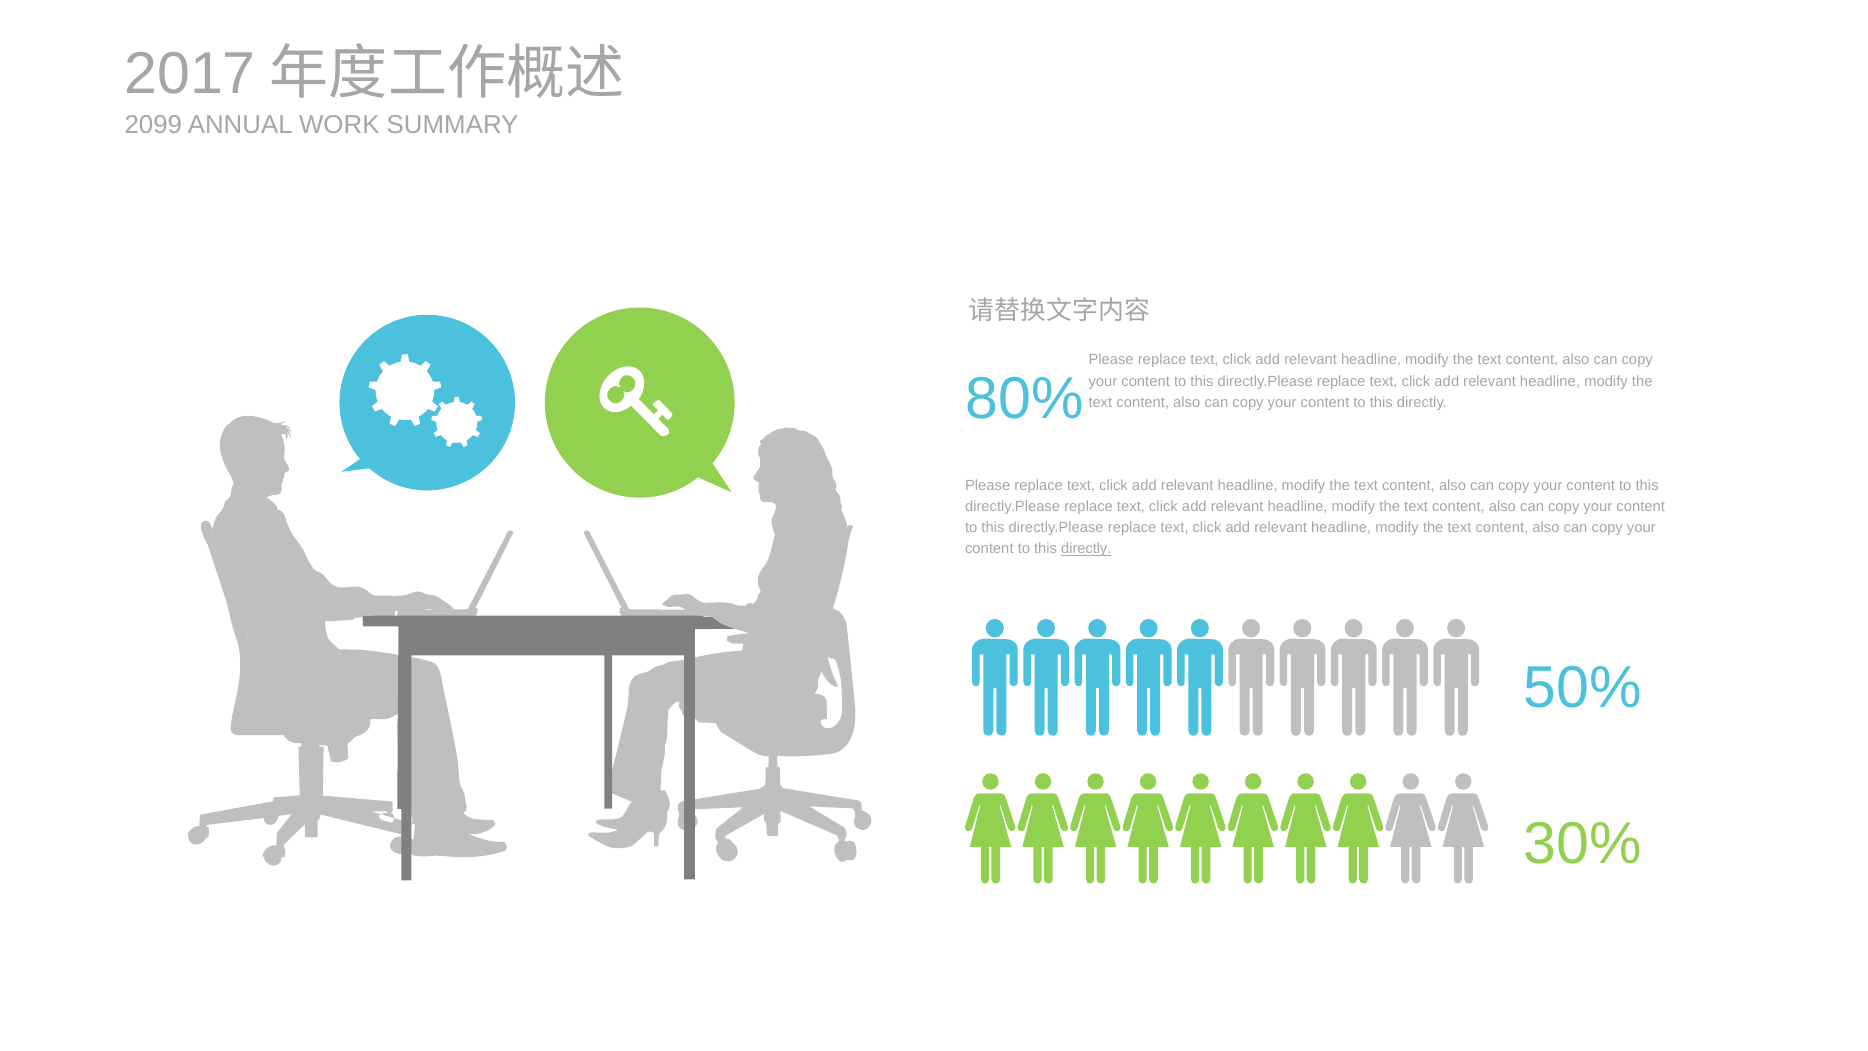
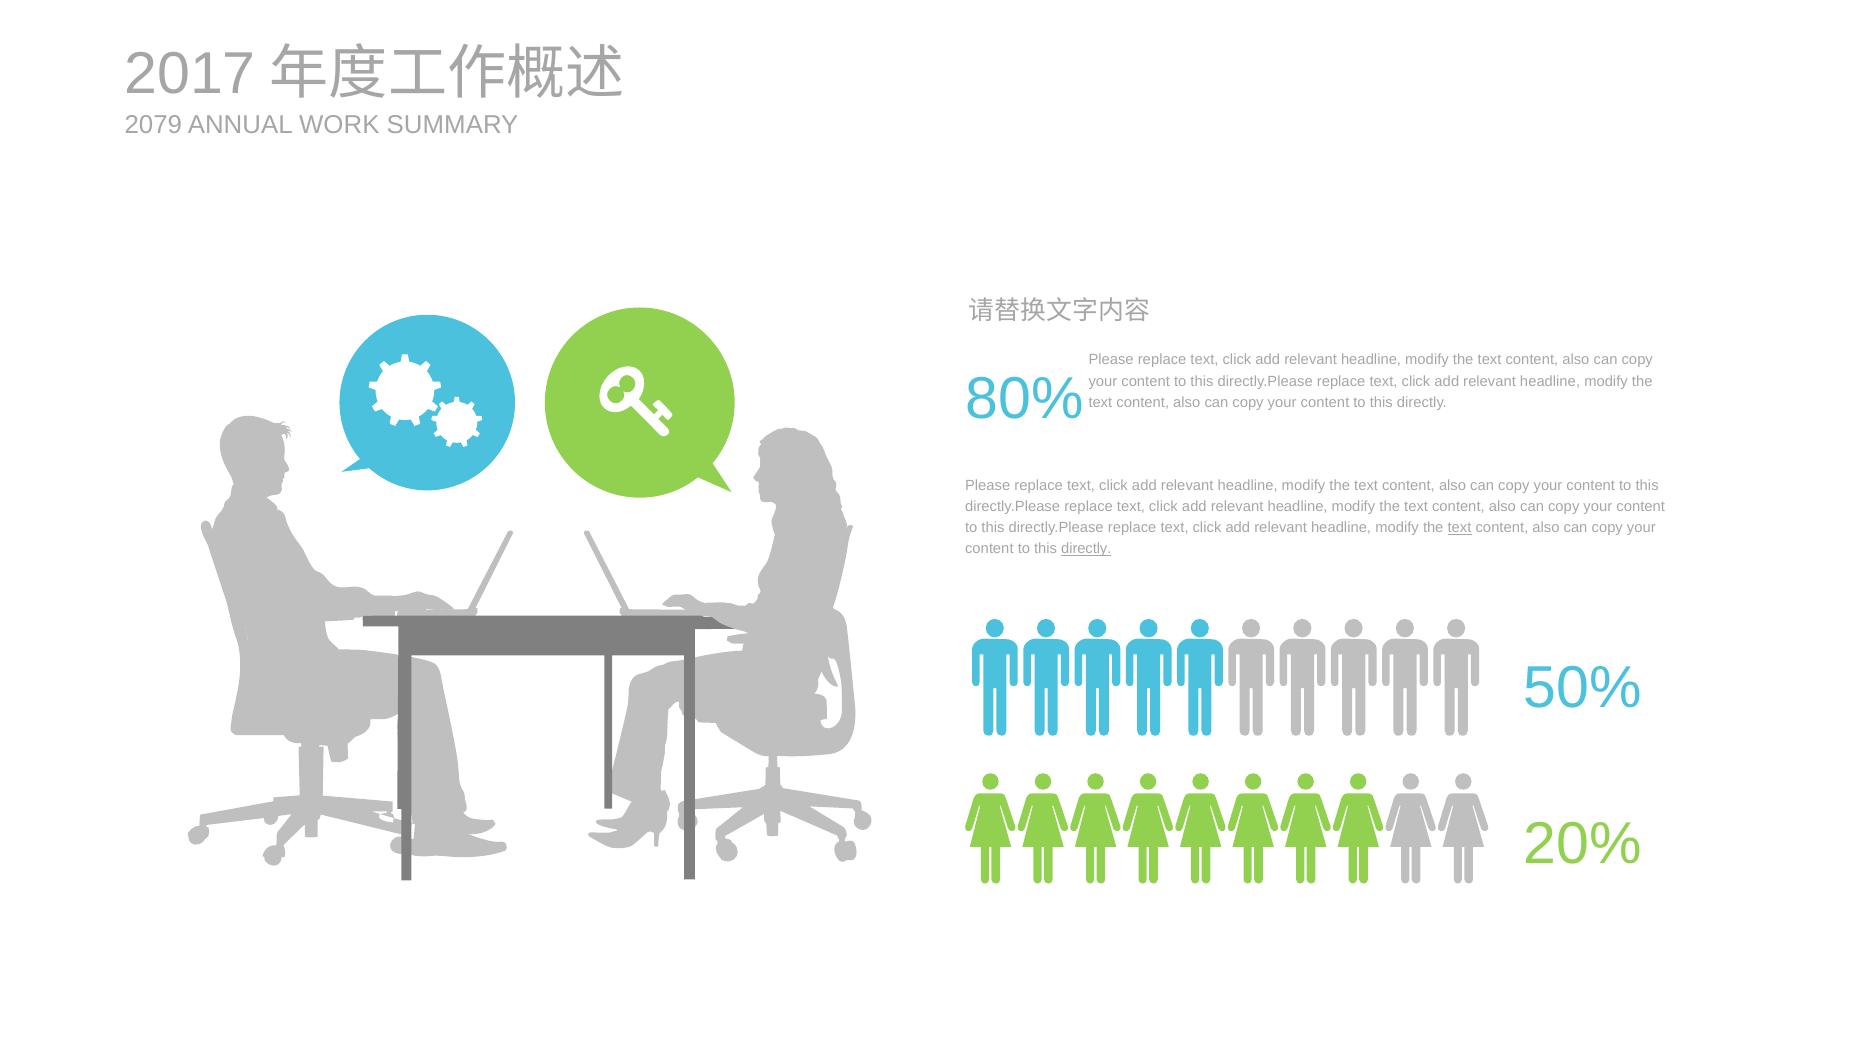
2099: 2099 -> 2079 (153, 125)
text underline: none -> present (1460, 527)
30%: 30% -> 20% (1583, 844)
